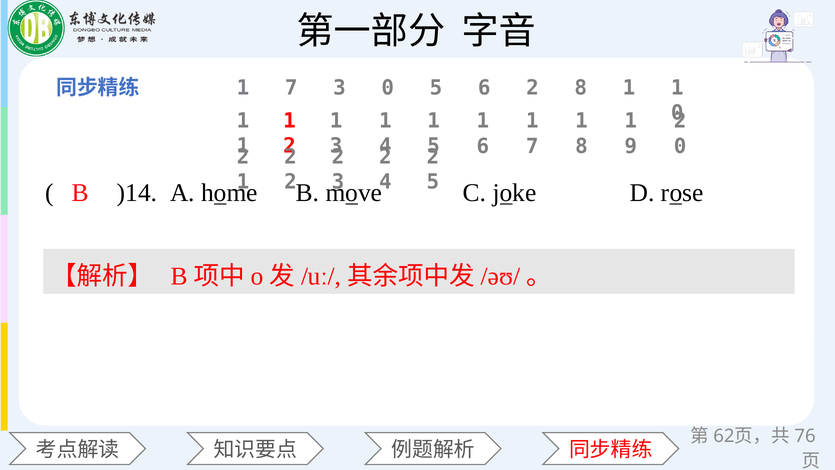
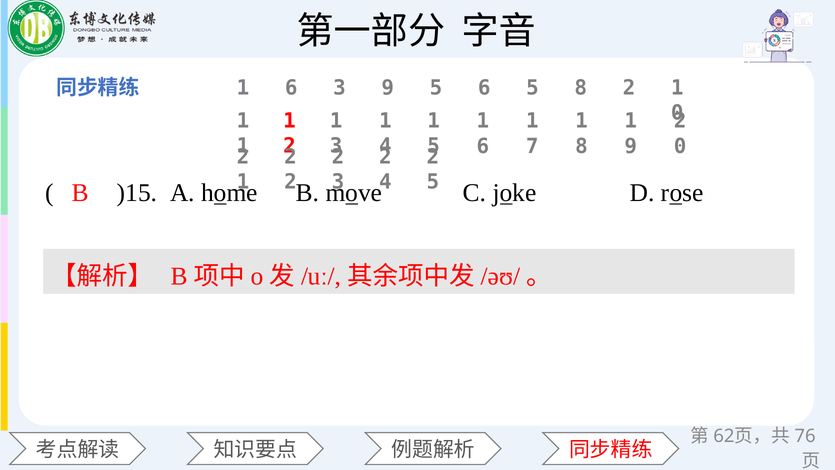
7: 7 -> 6 (291, 88)
3 0: 0 -> 9 (388, 88)
6 2: 2 -> 5 (532, 88)
1: 1 -> 2 (629, 88)
)14: )14 -> )15 (137, 193)
